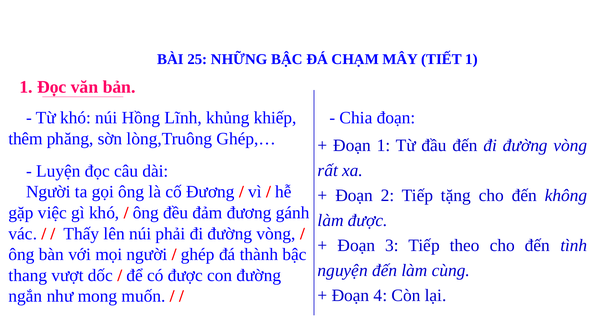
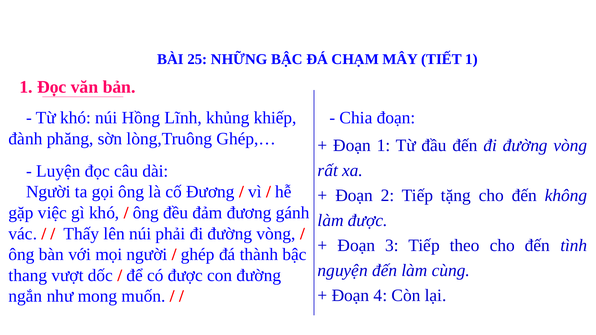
thêm: thêm -> đành (26, 139)
